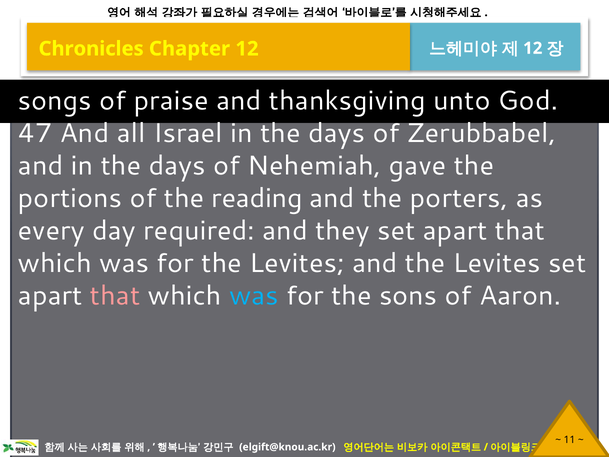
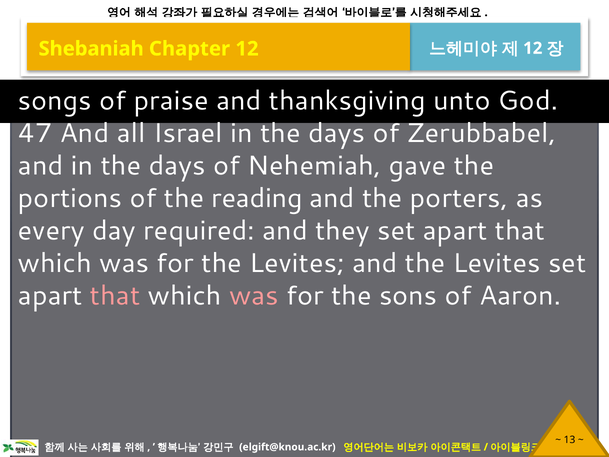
Chronicles: Chronicles -> Shebaniah (91, 49)
was colour: light blue -> pink (254, 296)
11: 11 -> 13 (570, 440)
